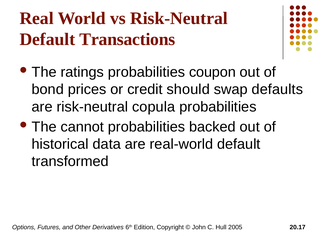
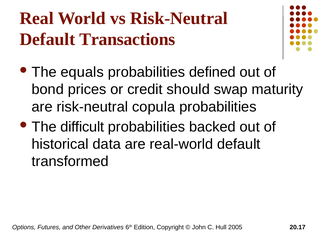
ratings: ratings -> equals (82, 72)
coupon: coupon -> defined (212, 72)
defaults: defaults -> maturity (277, 90)
cannot: cannot -> difficult (82, 127)
